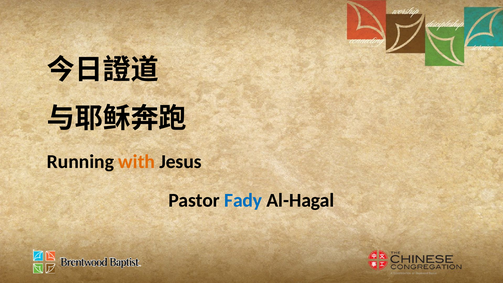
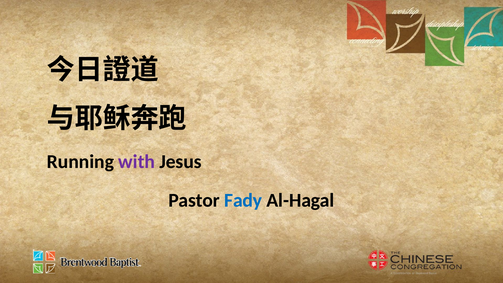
with colour: orange -> purple (137, 162)
